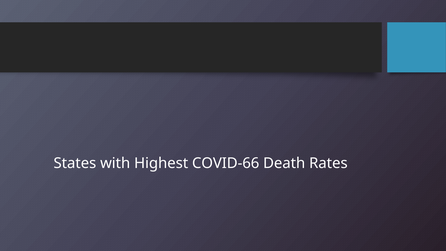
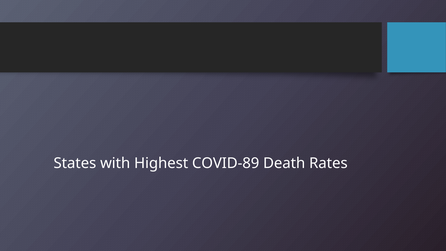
COVID-66: COVID-66 -> COVID-89 (226, 163)
